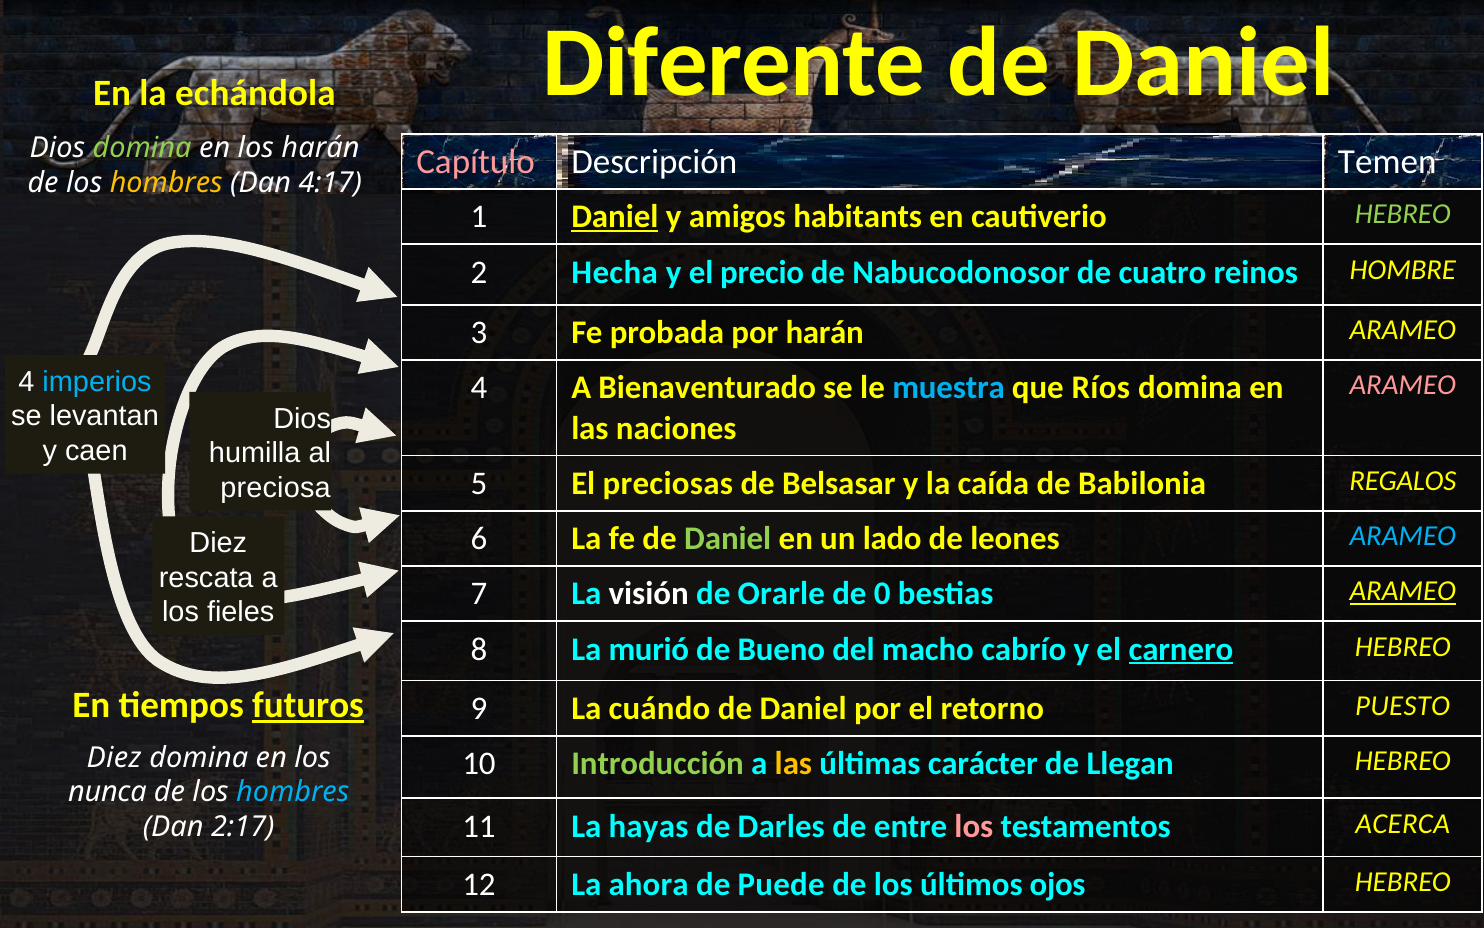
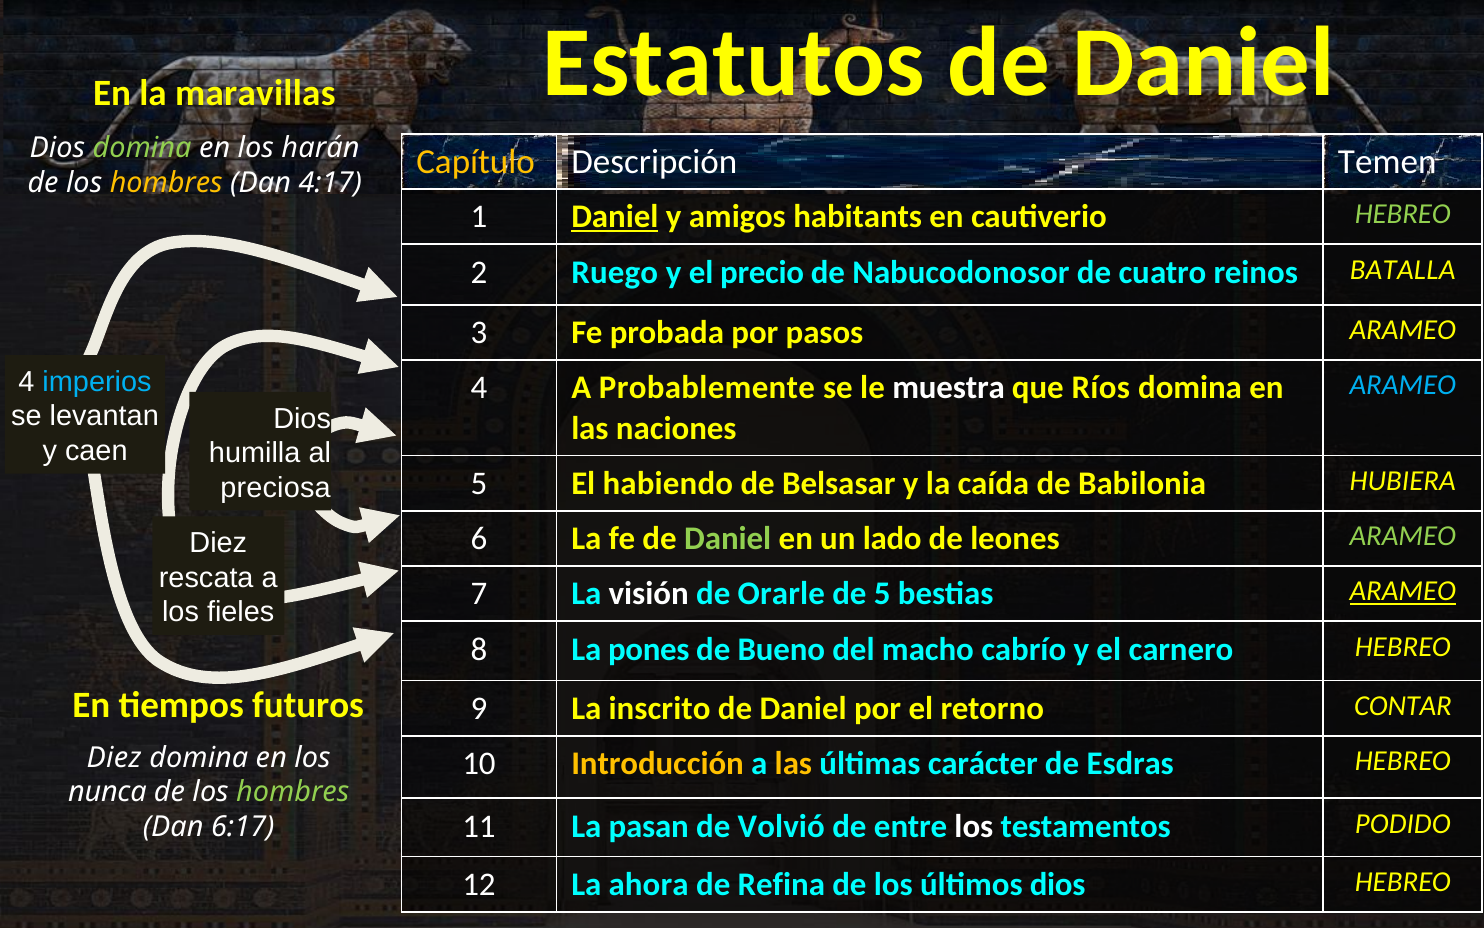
Diferente: Diferente -> Estatutos (734, 63)
echándola: echándola -> maravillas (255, 94)
Capítulo colour: pink -> yellow (476, 162)
Hecha: Hecha -> Ruego (615, 272)
HOMBRE: HOMBRE -> BATALLA (1403, 270)
por harán: harán -> pasos (824, 332)
ARAMEO colour: pink -> light blue (1403, 385)
Bienaventurado: Bienaventurado -> Probablemente (707, 388)
muestra colour: light blue -> white (949, 388)
preciosas: preciosas -> habiendo (668, 483)
REGALOS: REGALOS -> HUBIERA (1403, 481)
ARAMEO colour: light blue -> light green (1403, 536)
de 0: 0 -> 5 (882, 594)
murió: murió -> pones (649, 649)
carnero underline: present -> none (1181, 649)
futuros underline: present -> none (308, 705)
cuándo: cuándo -> inscrito (660, 708)
PUESTO: PUESTO -> CONTAR (1403, 706)
Introducción colour: light green -> yellow (658, 763)
Llegan: Llegan -> Esdras (1130, 763)
hombres colour: light blue -> light green (293, 792)
hayas: hayas -> pasan (649, 826)
Darles: Darles -> Volvió (781, 826)
los colour: pink -> white (974, 826)
ACERCA: ACERCA -> PODIDO (1403, 823)
2:17: 2:17 -> 6:17 (243, 827)
Puede: Puede -> Refina (781, 884)
últimos ojos: ojos -> dios (1058, 884)
